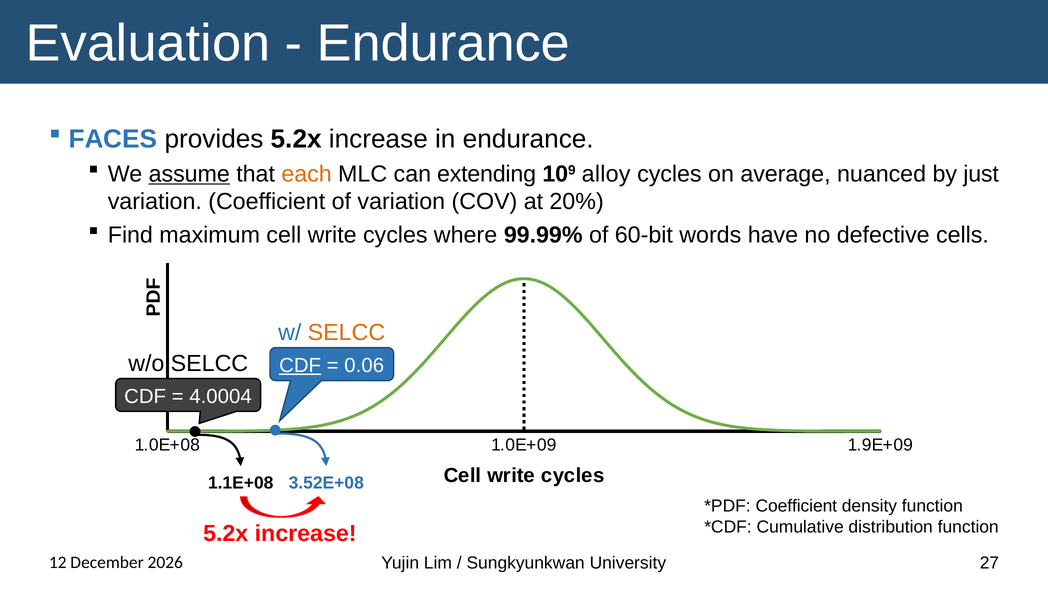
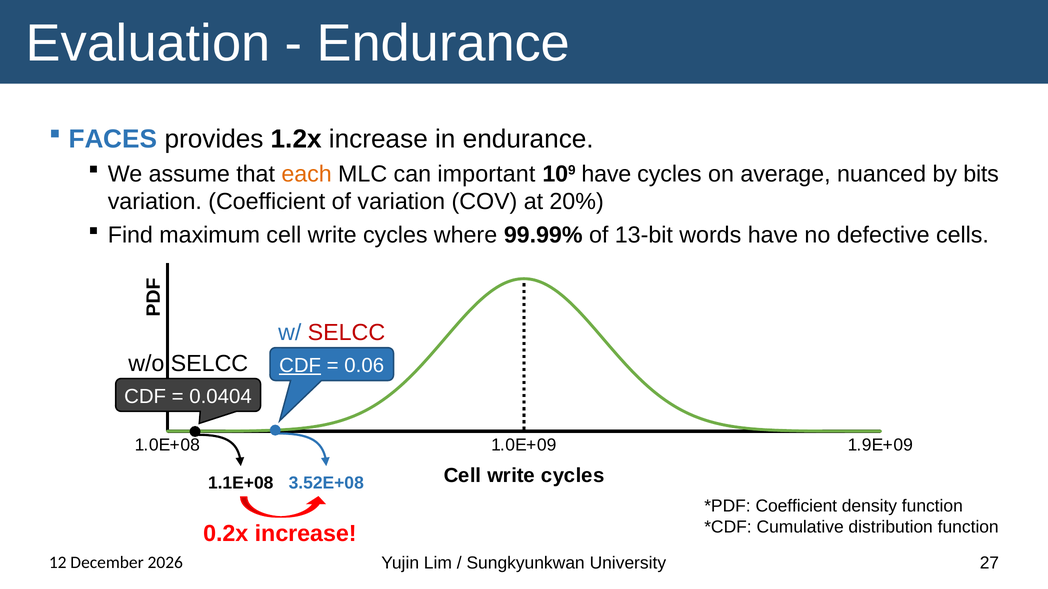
provides 5.2x: 5.2x -> 1.2x (296, 139)
assume underline: present -> none (189, 174)
extending: extending -> important (486, 174)
109 alloy: alloy -> have (606, 174)
just: just -> bits (981, 174)
60-bit: 60-bit -> 13-bit (644, 235)
SELCC colour: orange -> red (346, 333)
4.0004: 4.0004 -> 0.0404 (221, 397)
5.2x: 5.2x -> 0.2x (226, 534)
